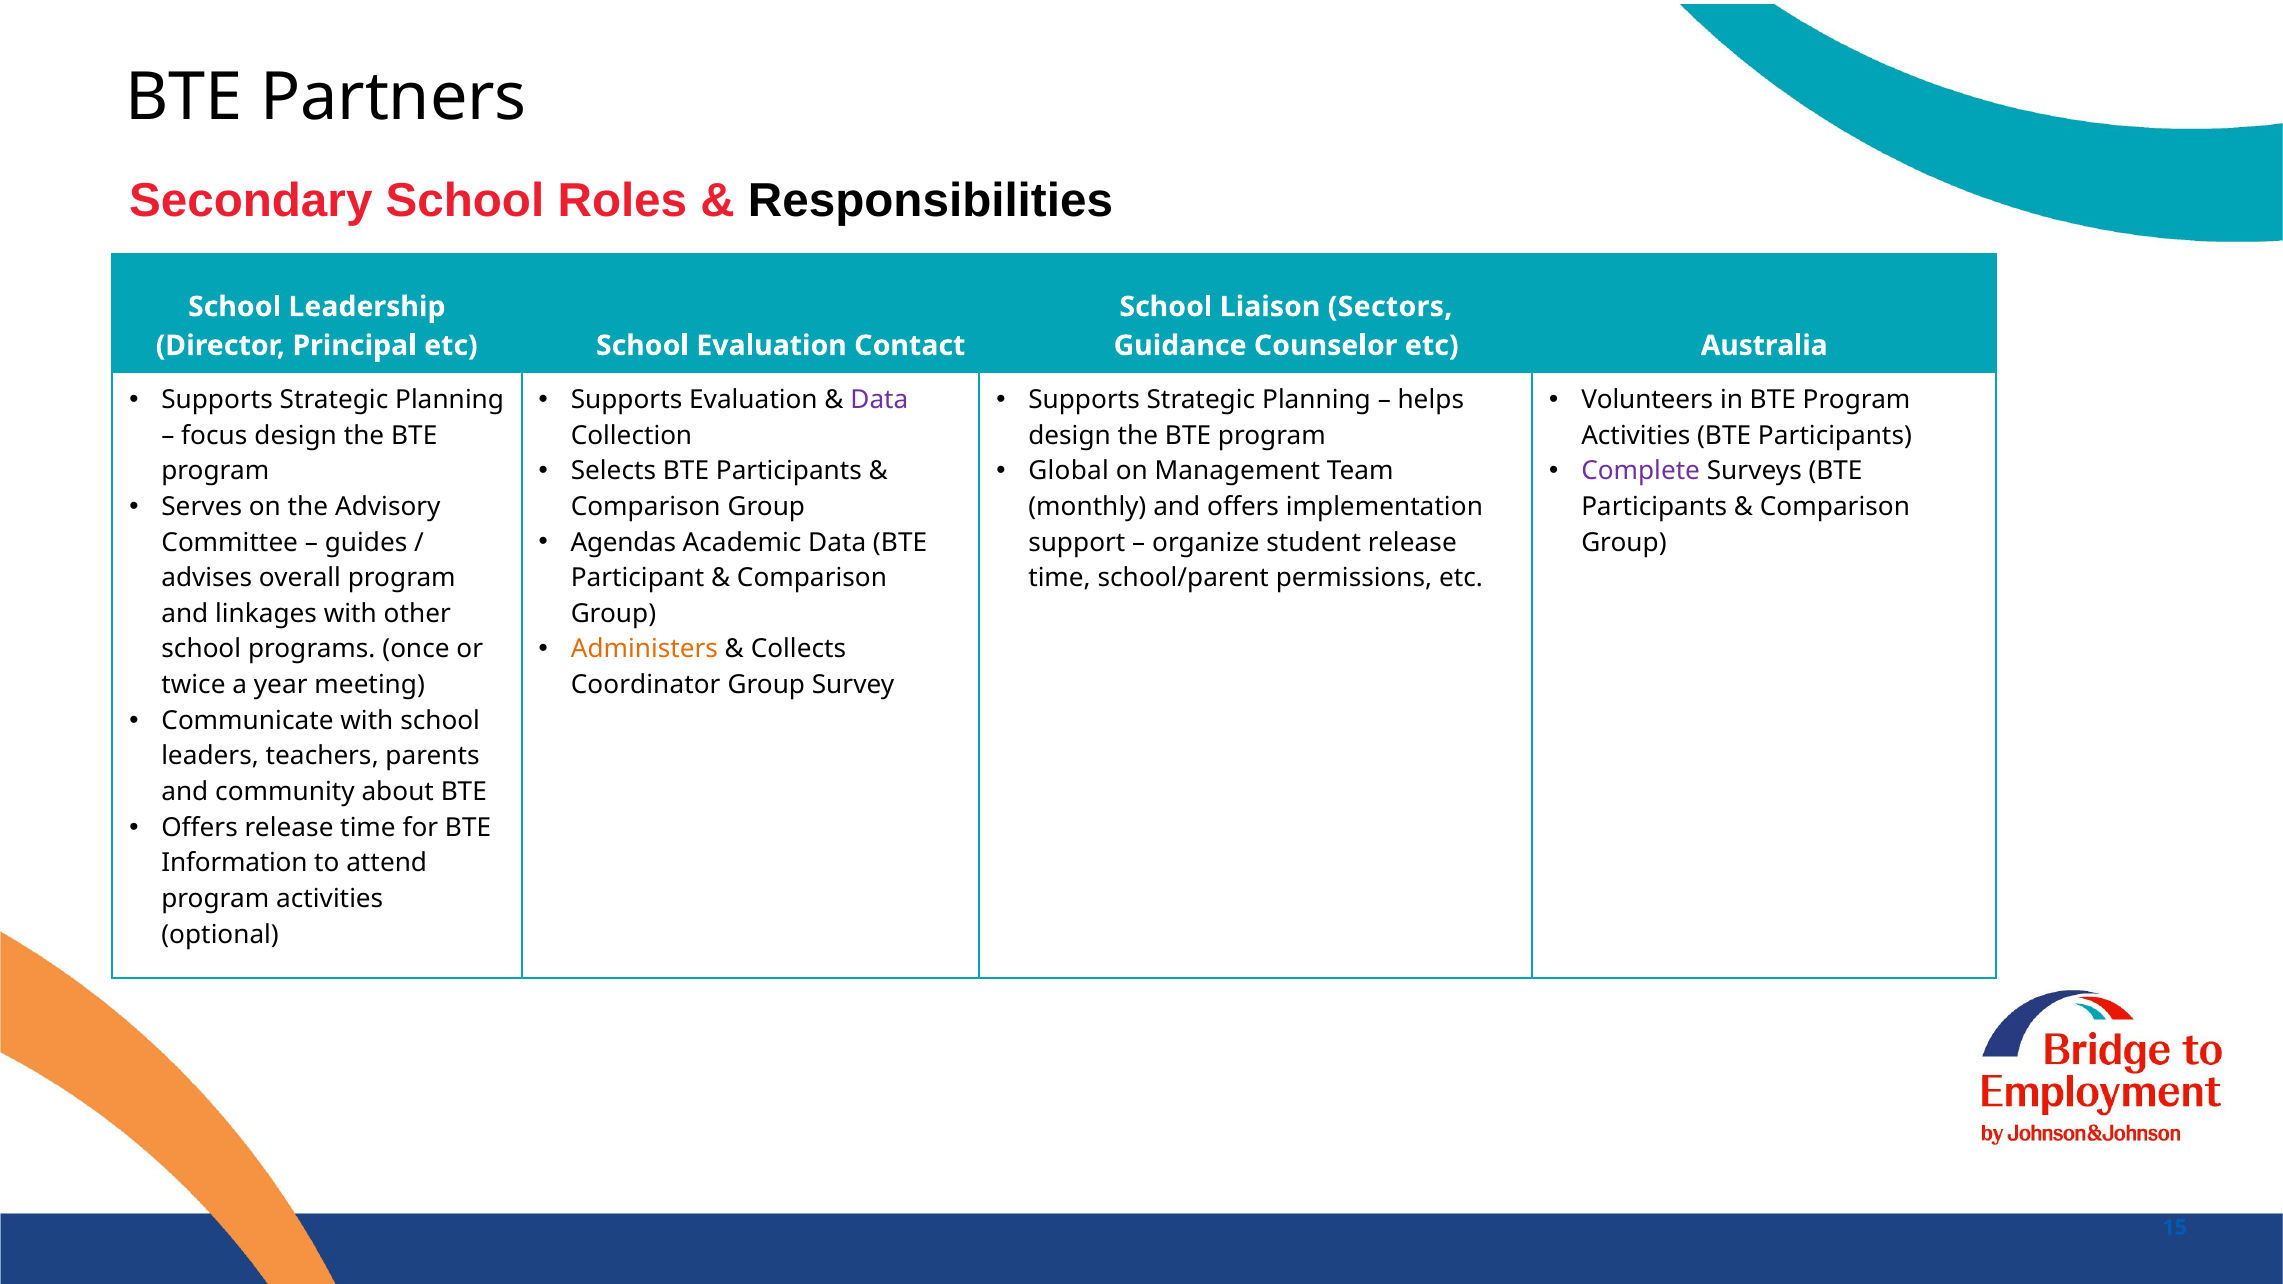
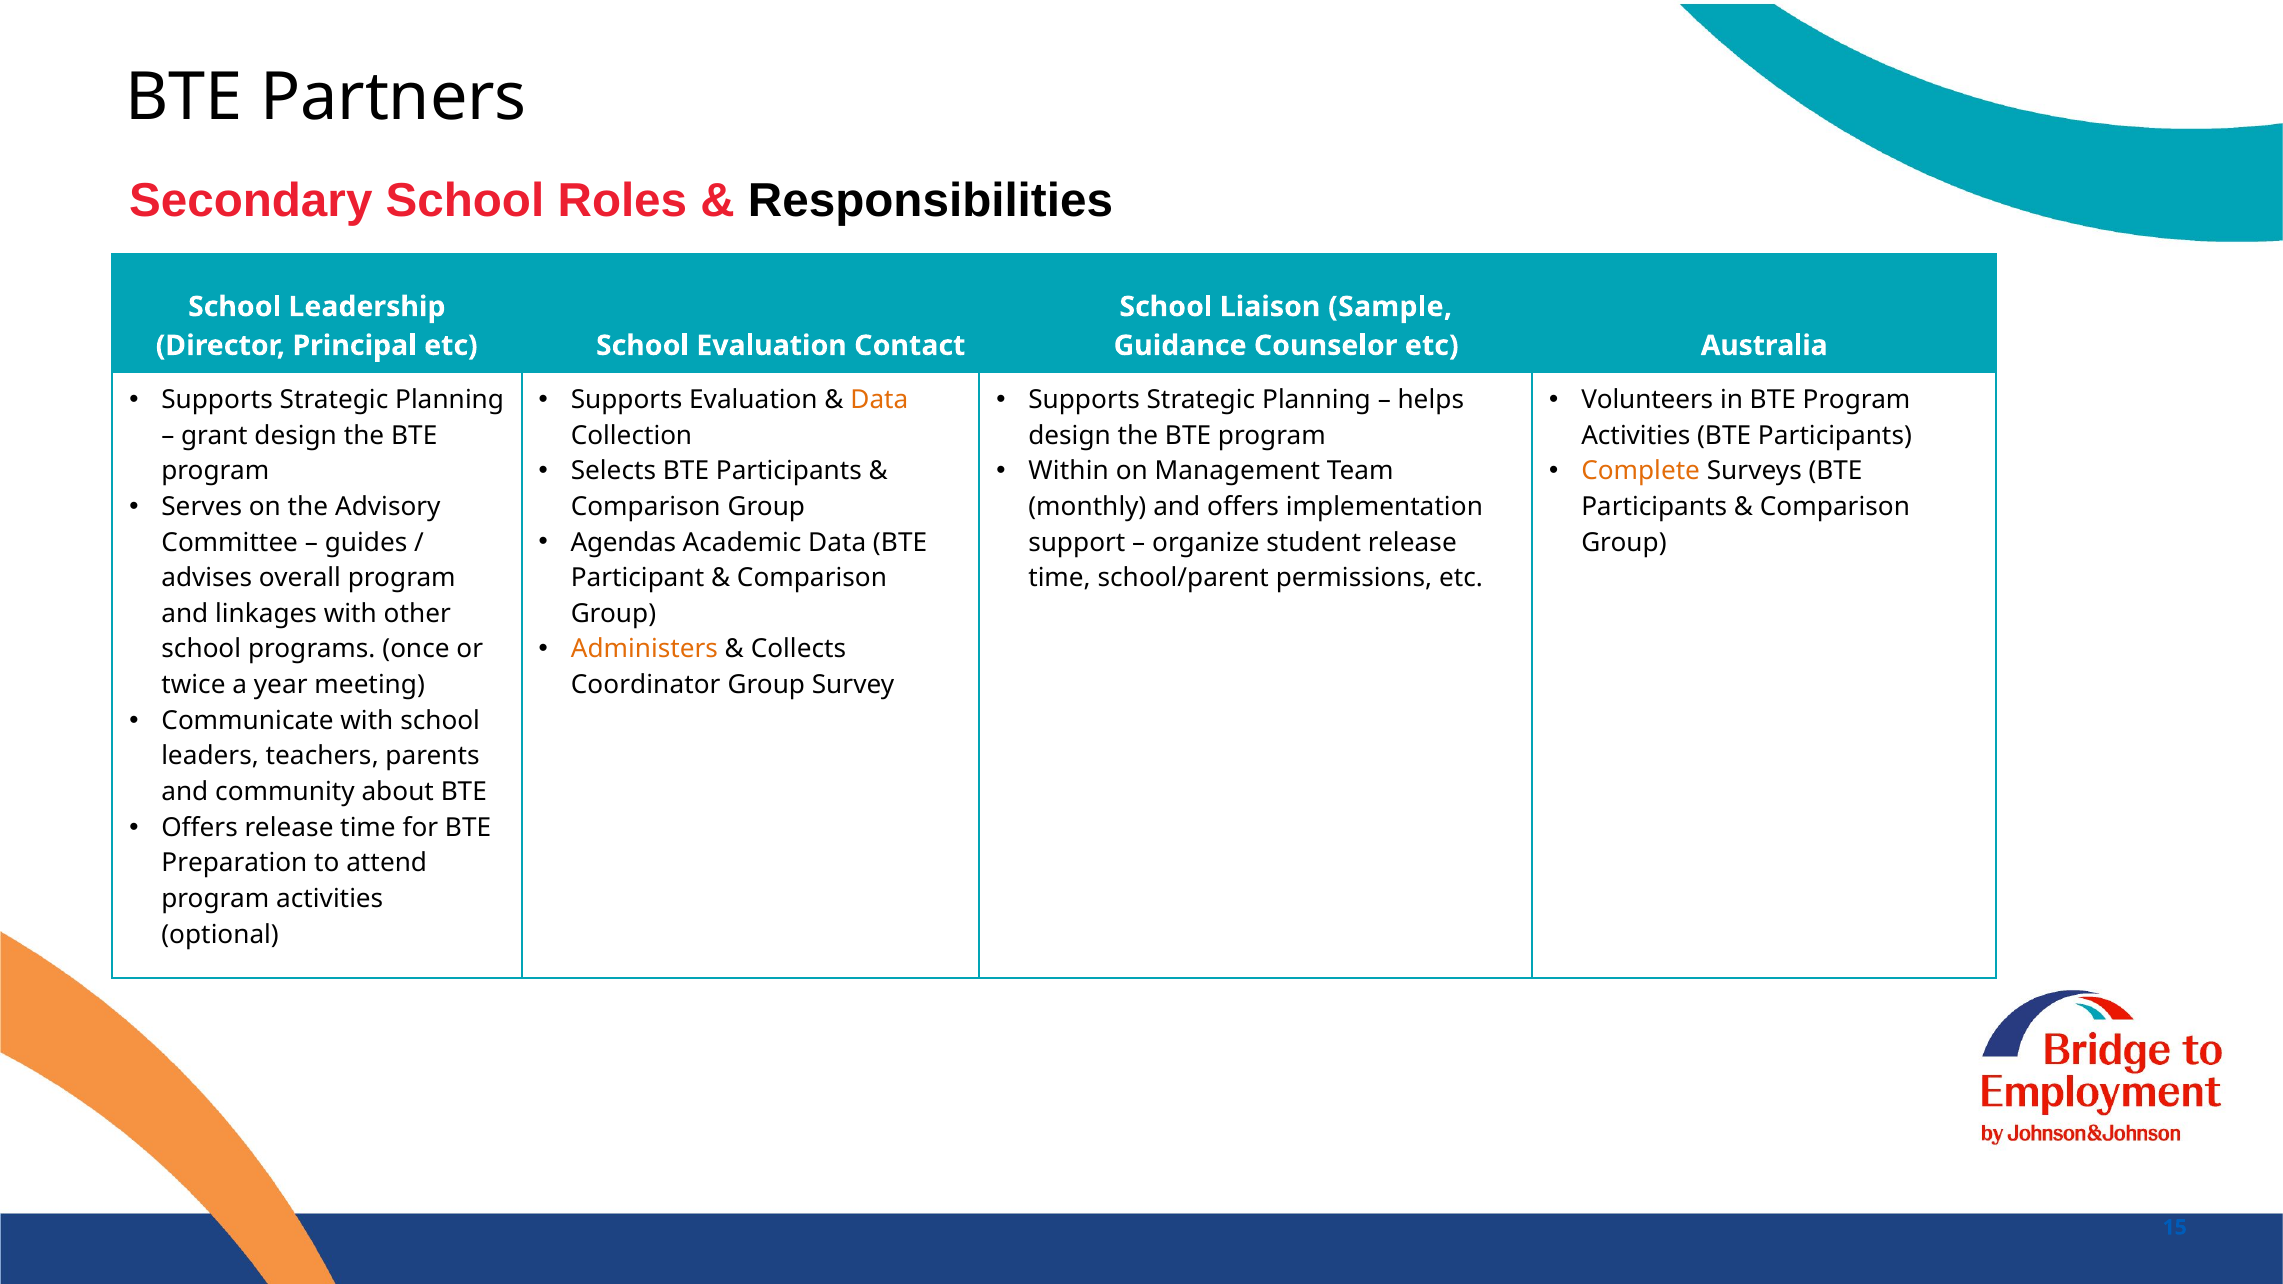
Sectors: Sectors -> Sample (1390, 307)
Data colour: purple -> orange (879, 400)
focus: focus -> grant (214, 435)
Global: Global -> Within (1069, 471)
Complete colour: purple -> orange (1641, 471)
Information: Information -> Preparation (234, 863)
